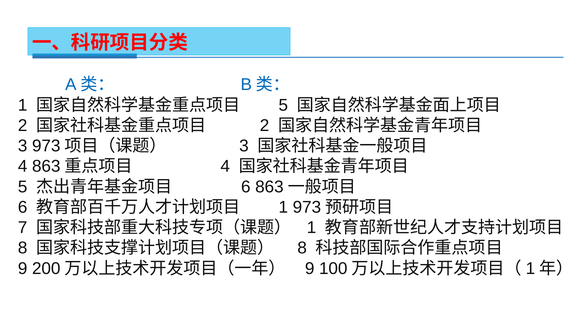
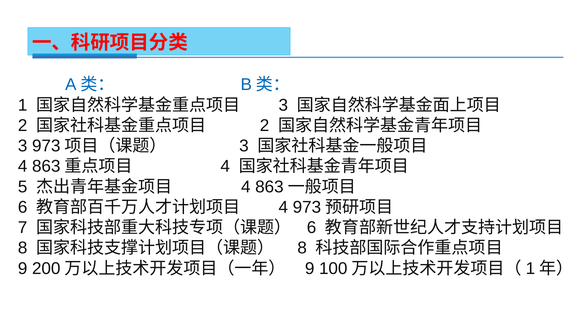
5: 5 -> 3 (283, 105)
6: 6 -> 4 (246, 187)
1: 1 -> 4 (283, 207)
1: 1 -> 6 (311, 228)
